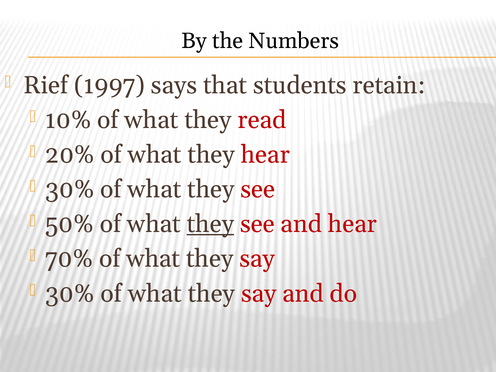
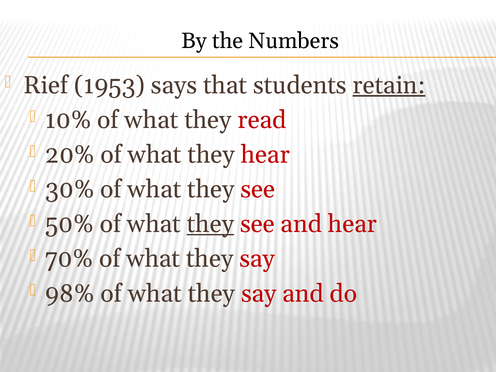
1997: 1997 -> 1953 (110, 85)
retain underline: none -> present (389, 85)
30%: 30% -> 98% (70, 294)
